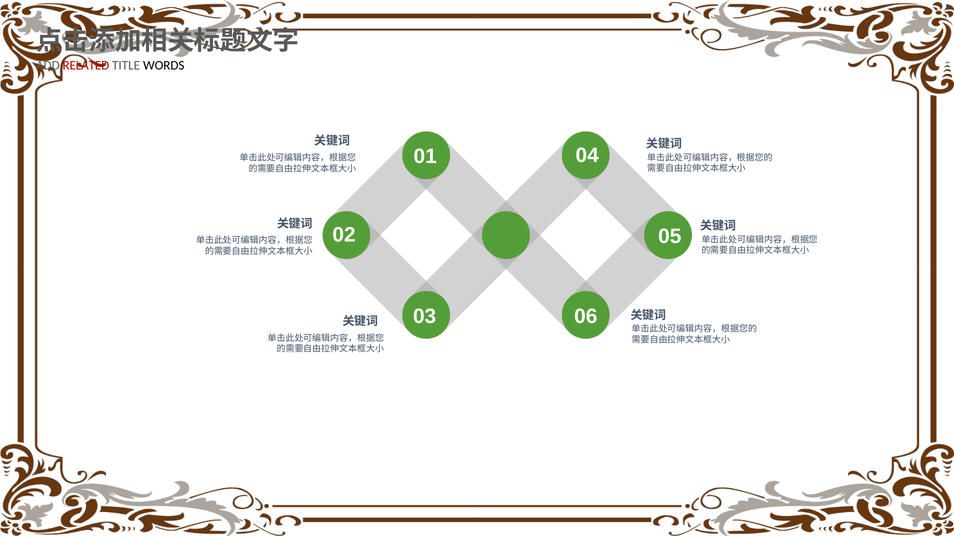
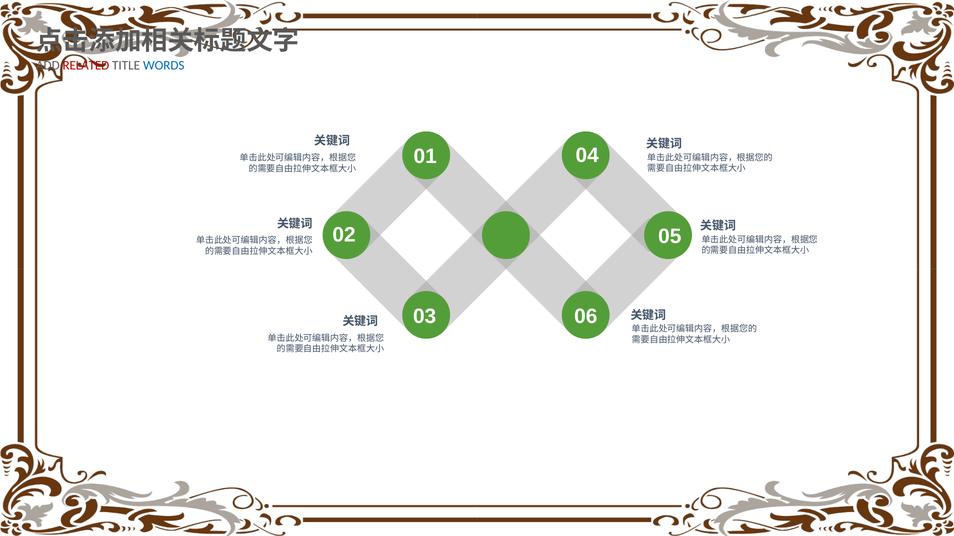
WORDS colour: black -> blue (164, 65)
